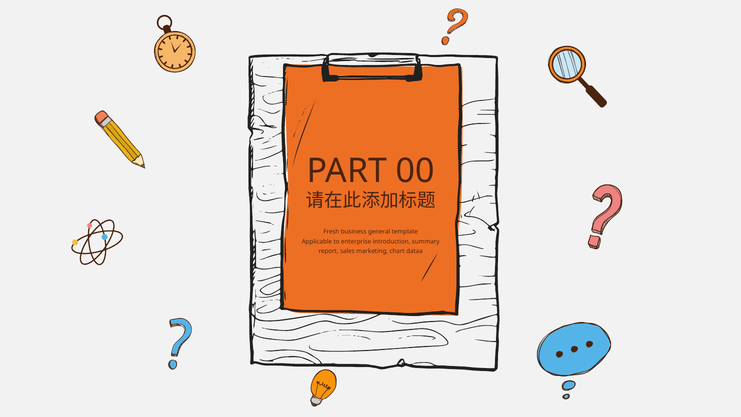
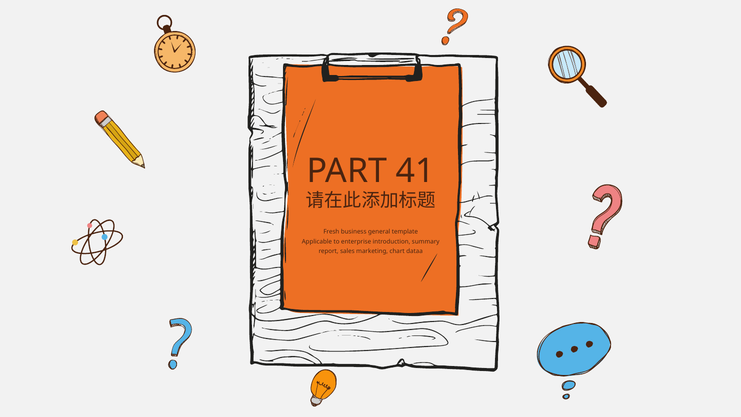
00: 00 -> 41 (415, 171)
